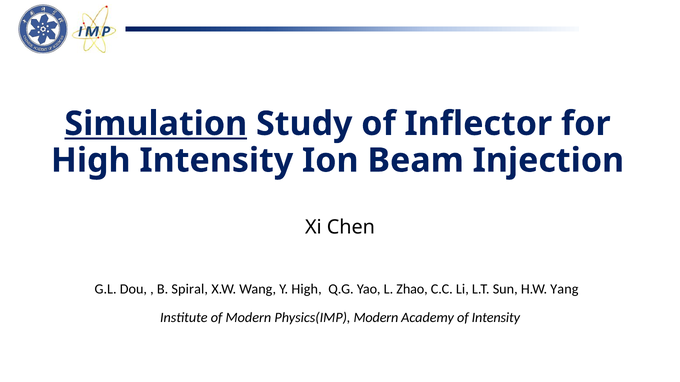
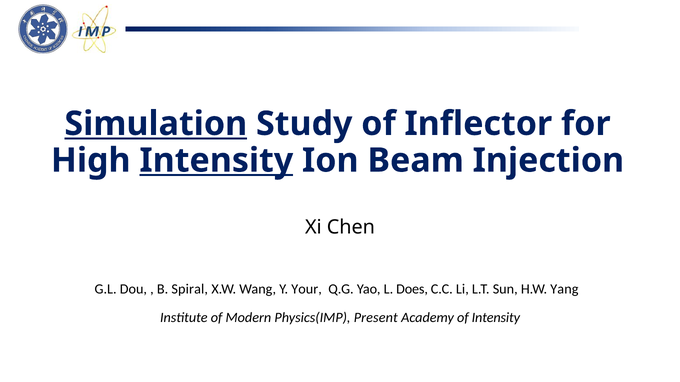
Intensity underline: none -> present (216, 161)
Y High: High -> Your (307, 289)
Zhao: Zhao -> Does (412, 289)
Physics(IMP Modern: Modern -> Present (376, 318)
